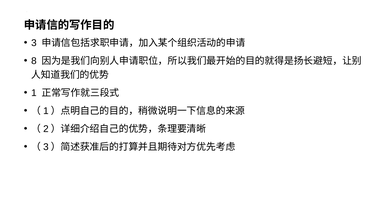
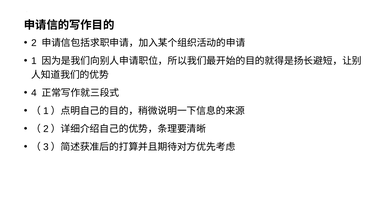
3: 3 -> 2 (34, 43)
8: 8 -> 1 (34, 61)
1: 1 -> 4 (34, 93)
